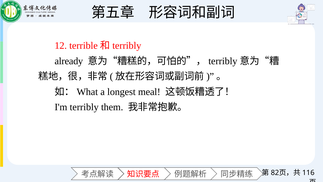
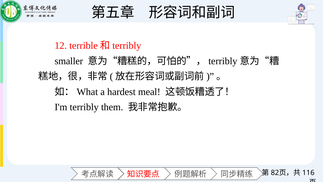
already: already -> smaller (69, 61)
longest: longest -> hardest (121, 92)
